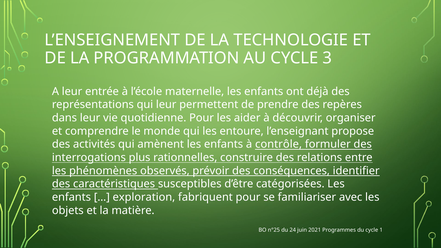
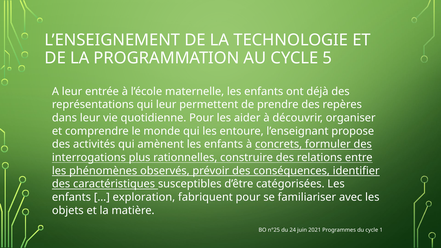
3: 3 -> 5 (327, 58)
contrôle: contrôle -> concrets (279, 144)
